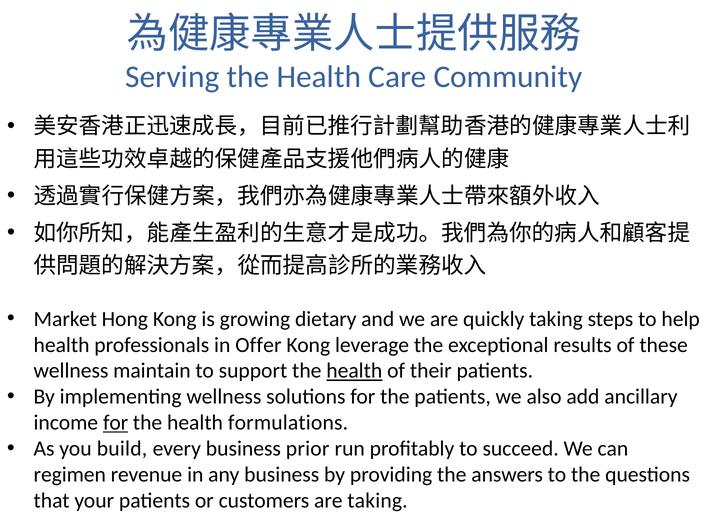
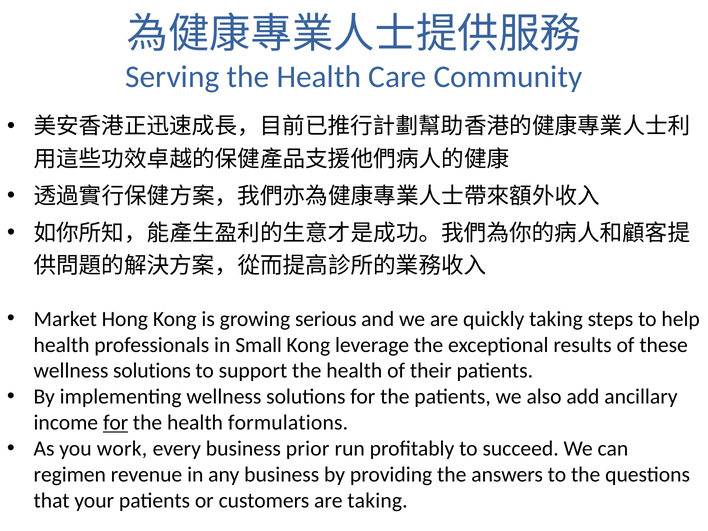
dietary: dietary -> serious (326, 319)
Offer: Offer -> Small (259, 345)
maintain: maintain -> solutions (152, 371)
health underline: present -> none (354, 371)
build: build -> work (122, 449)
